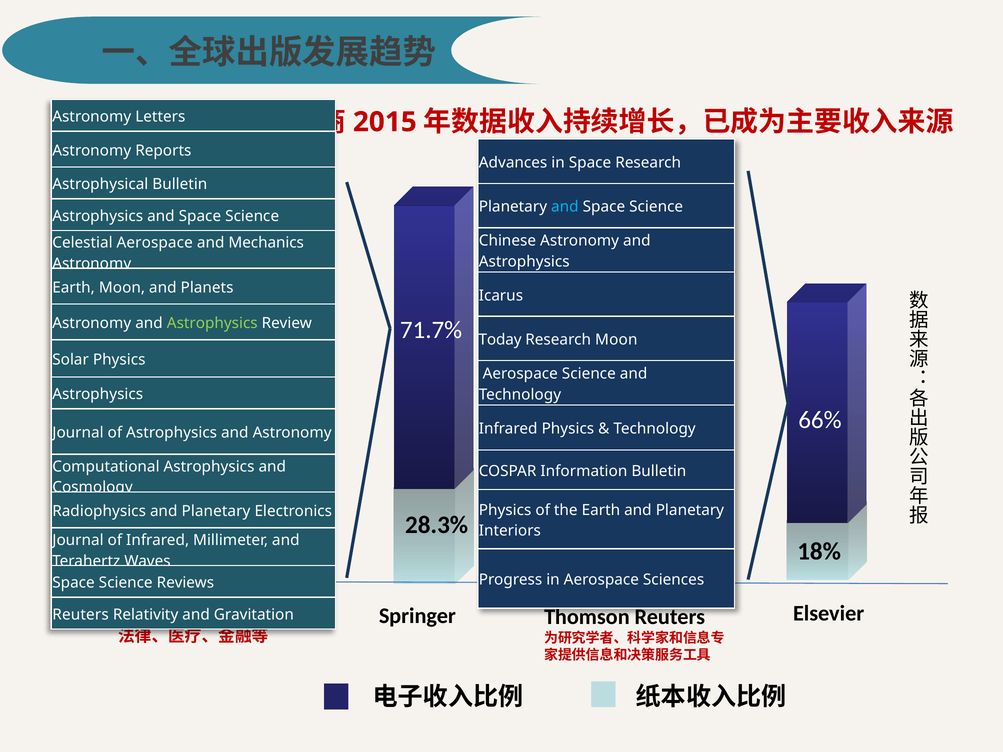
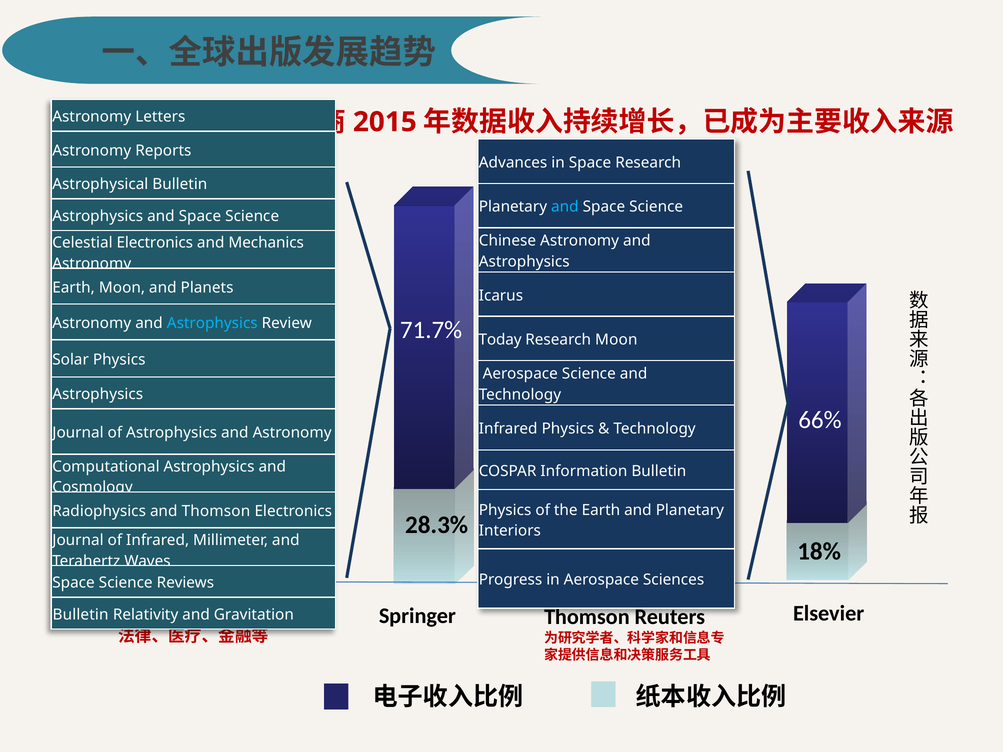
Celestial Aerospace: Aerospace -> Electronics (155, 243)
Astrophysics colour: light green -> light blue (212, 323)
Radiophysics and Planetary: Planetary -> Thomson (216, 511)
Reuters: Reuters -> Bulletin (81, 615)
